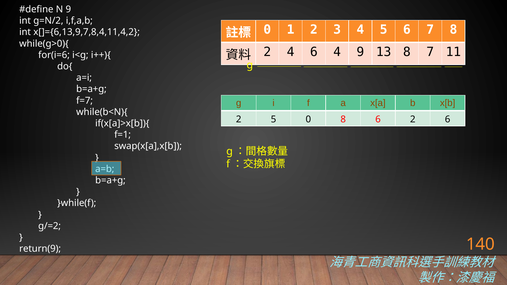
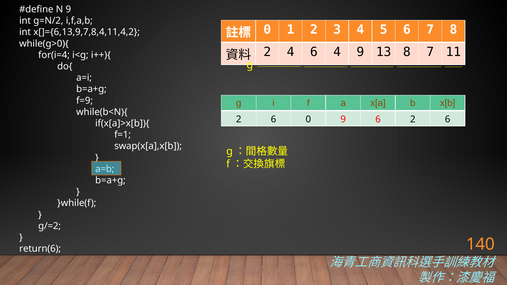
for(i=6: for(i=6 -> for(i=4 (54, 55)
f=7: f=7 -> f=9 (85, 101)
5: 5 -> 6 (274, 119)
0 8: 8 -> 9 (343, 119)
return(9: return(9 -> return(6 (40, 249)
